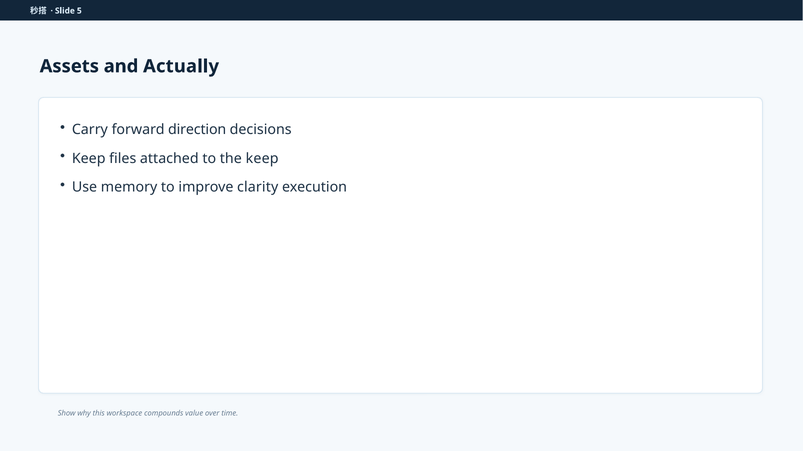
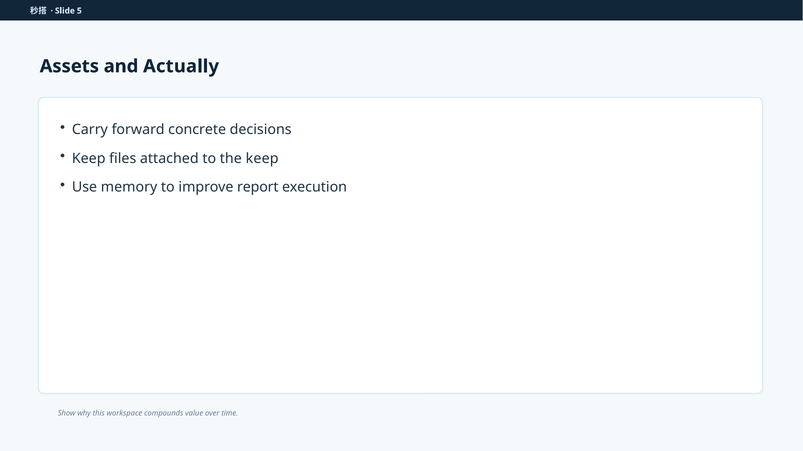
direction: direction -> concrete (197, 130)
clarity: clarity -> report (258, 188)
